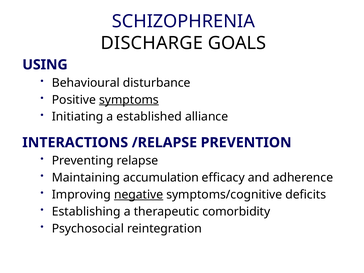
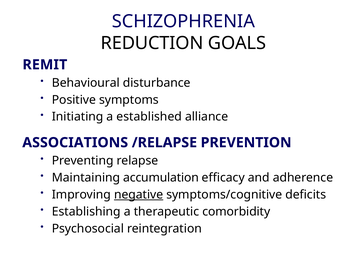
DISCHARGE: DISCHARGE -> REDUCTION (152, 43)
USING: USING -> REMIT (45, 65)
symptoms underline: present -> none (129, 100)
INTERACTIONS: INTERACTIONS -> ASSOCIATIONS (75, 143)
